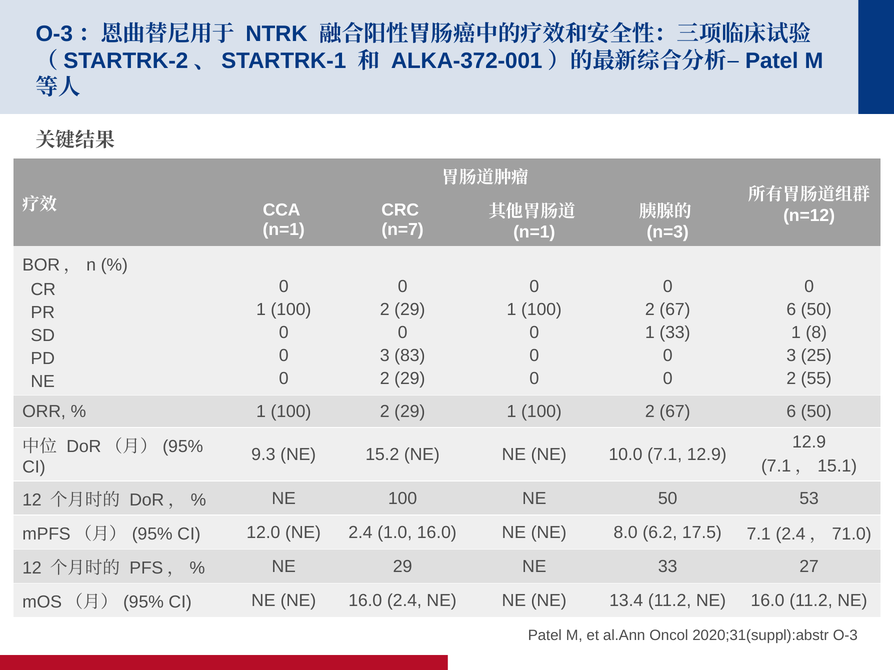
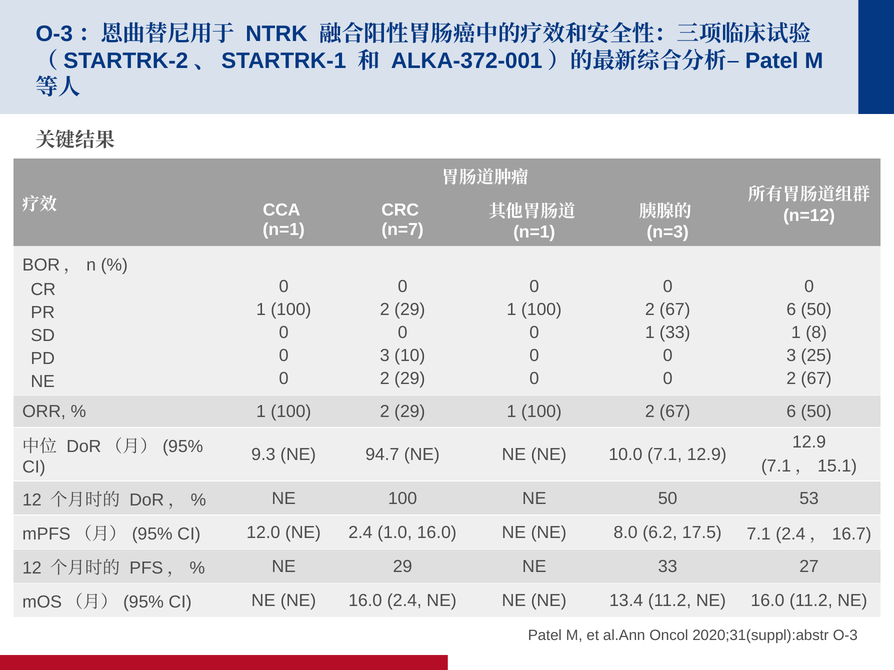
83: 83 -> 10 (410, 356)
55: 55 -> 67 (816, 379)
15.2: 15.2 -> 94.7 (382, 455)
71.0: 71.0 -> 16.7 (852, 534)
